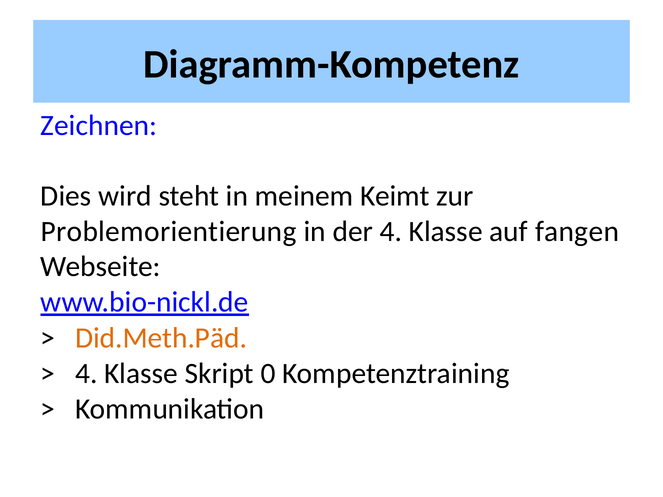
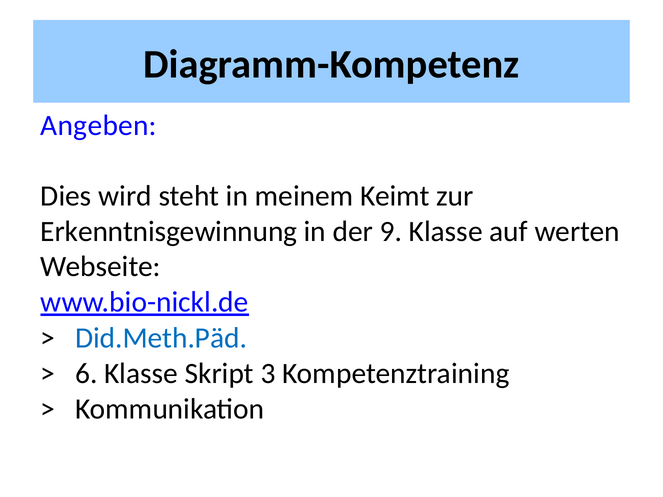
Zeichnen: Zeichnen -> Angeben (99, 125)
Problemorientierung: Problemorientierung -> Erkenntnisgewinnung (169, 232)
der 4: 4 -> 9 (391, 232)
fangen: fangen -> werten (577, 232)
Did.Meth.Päd colour: orange -> blue (161, 338)
4: 4 -> 6 (86, 374)
0: 0 -> 3 (268, 374)
